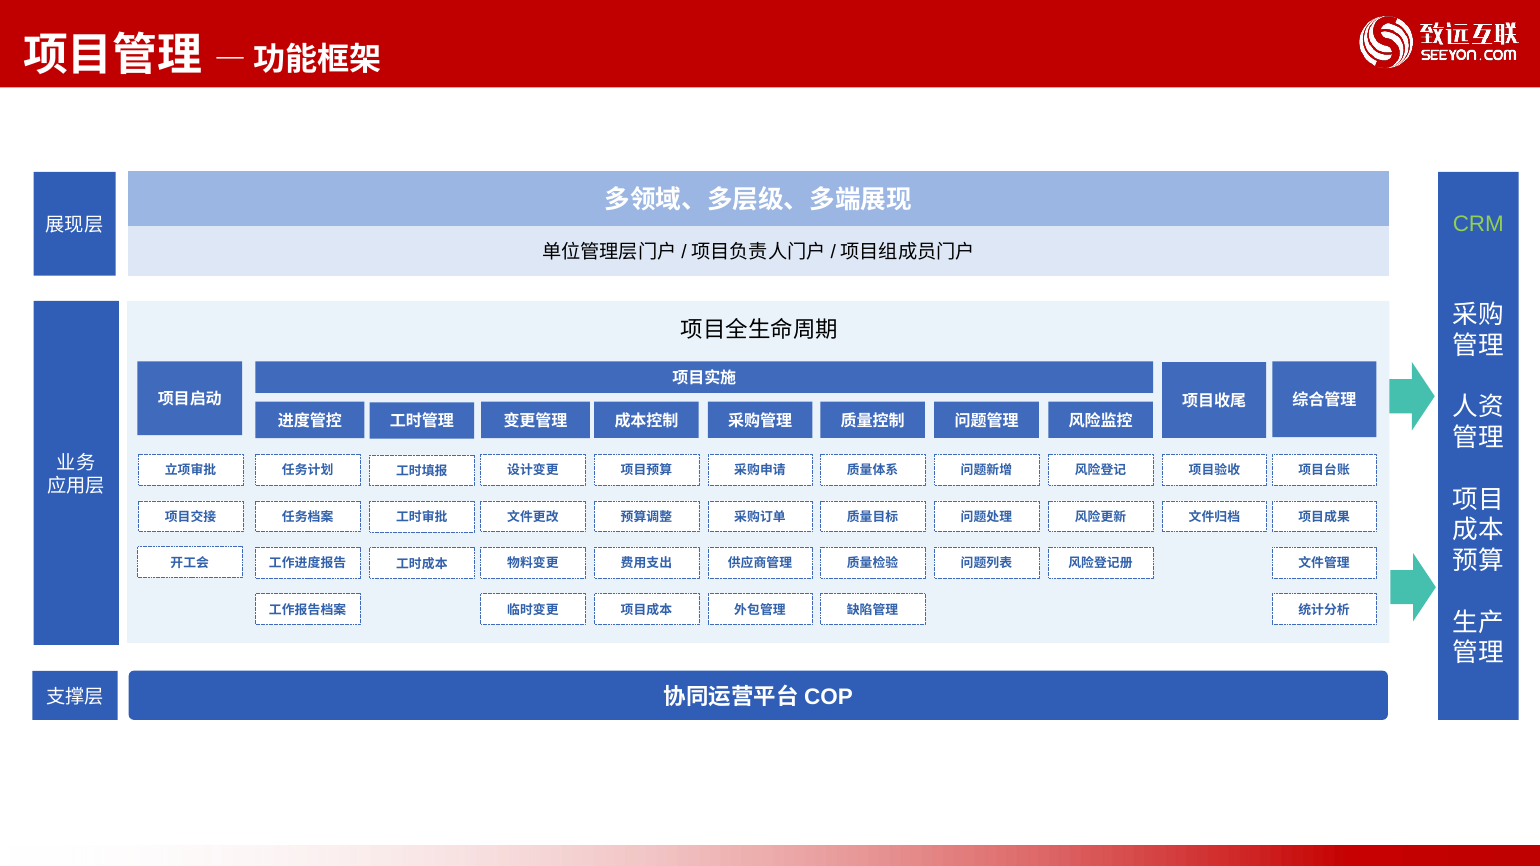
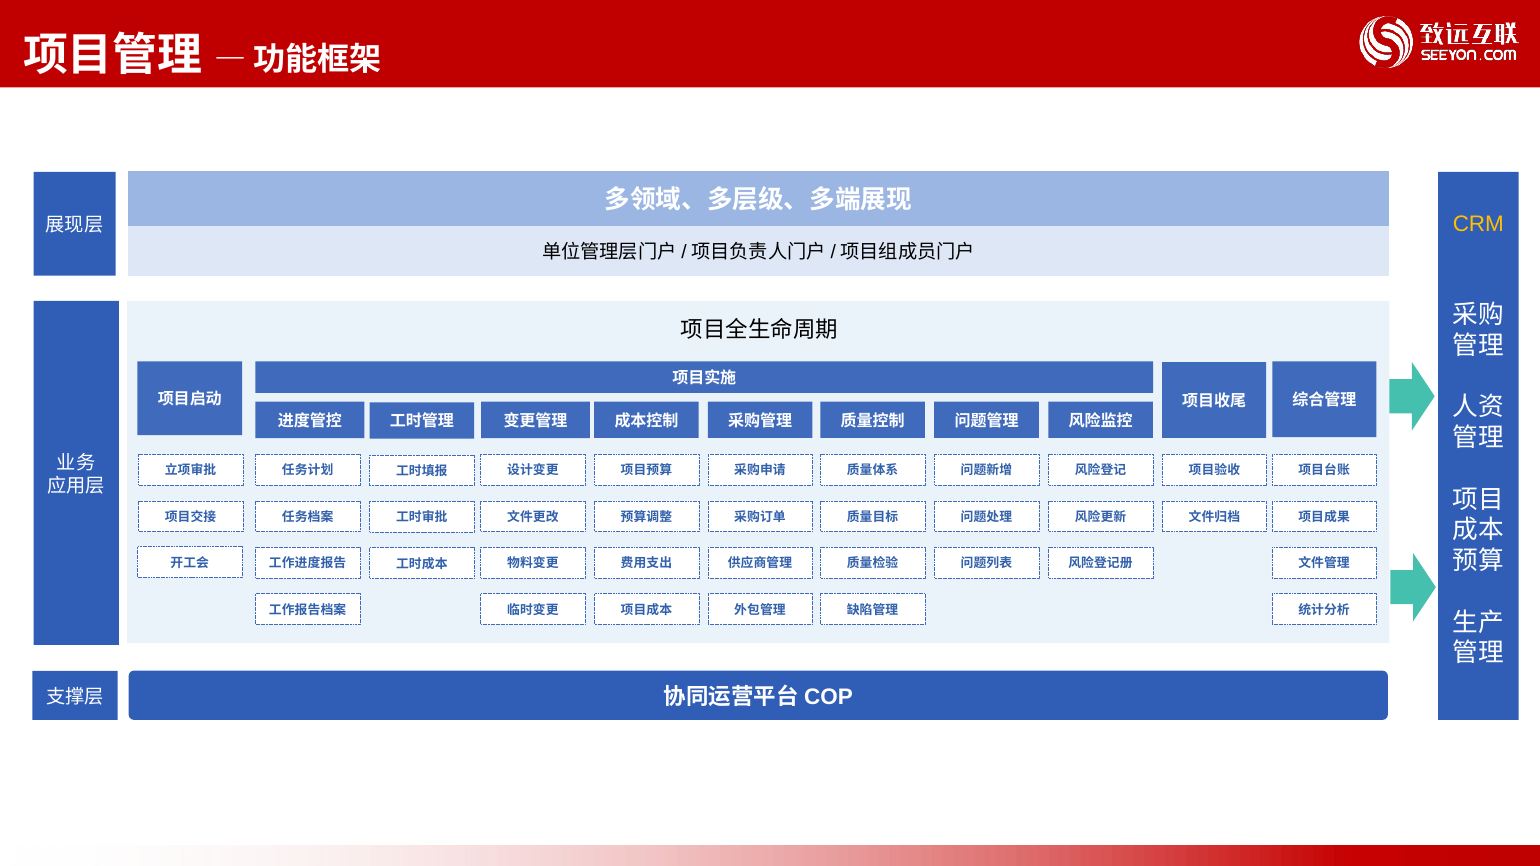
CRM colour: light green -> yellow (1478, 224)
